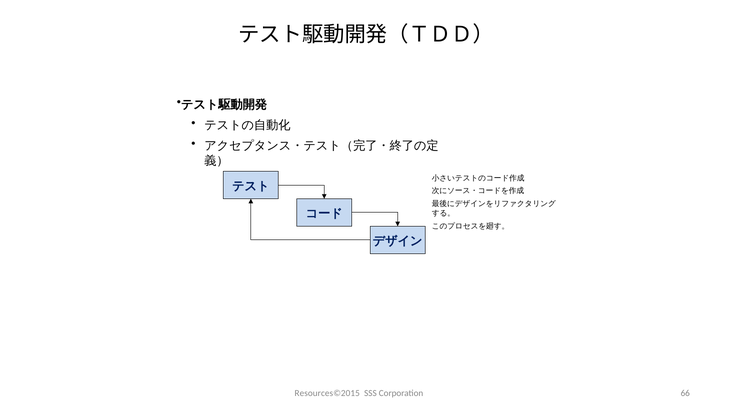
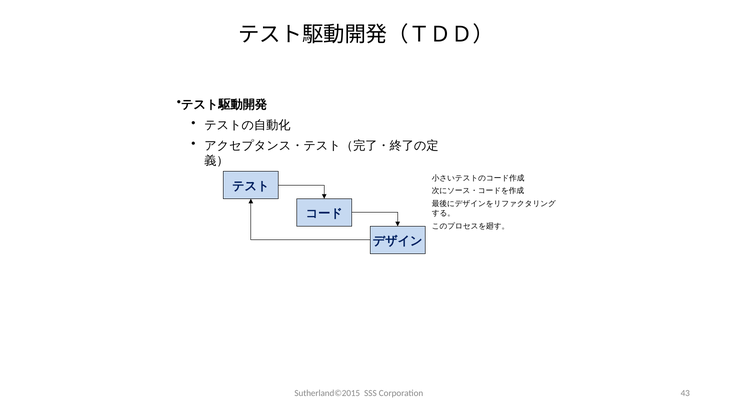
Resources©2015: Resources©2015 -> Sutherland©2015 (327, 393)
66: 66 -> 43 (685, 393)
